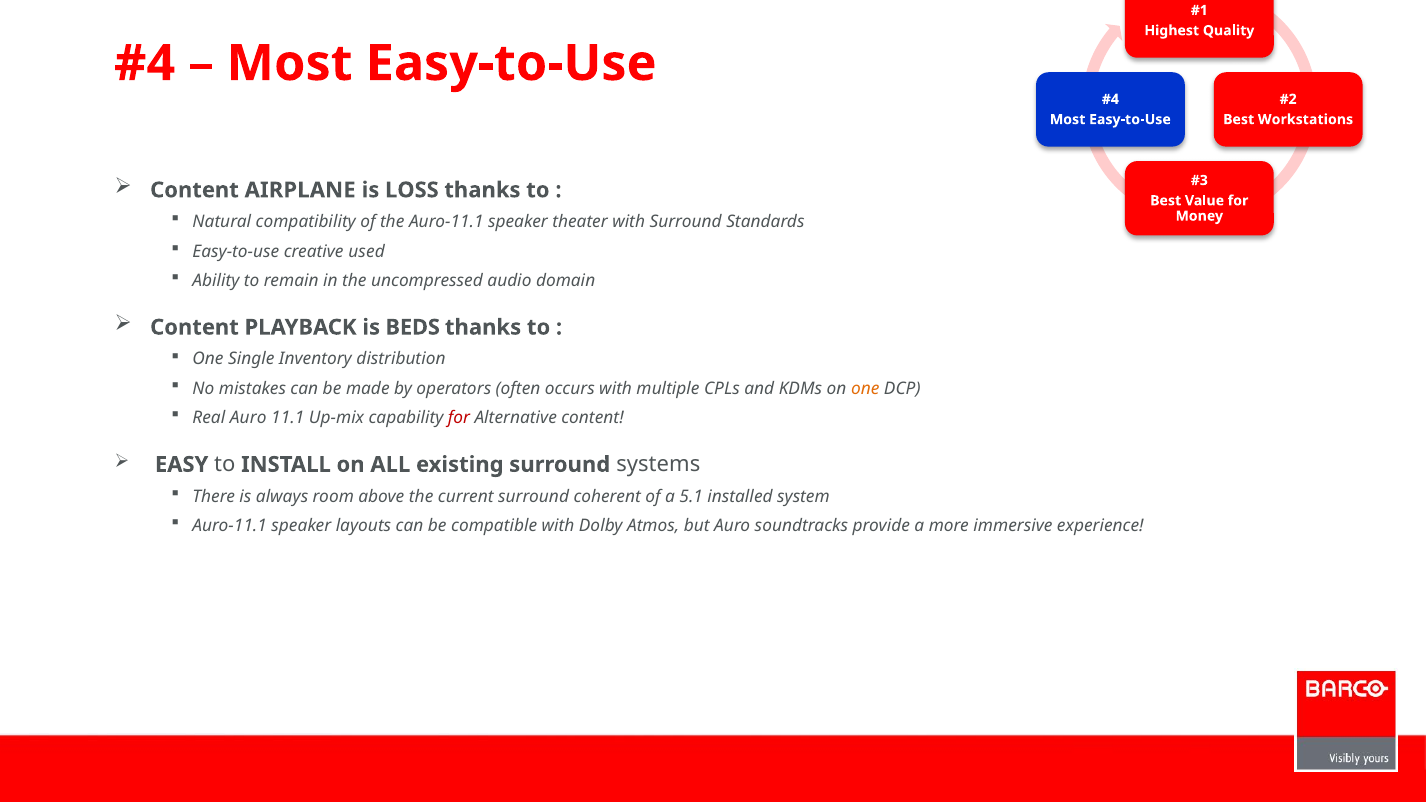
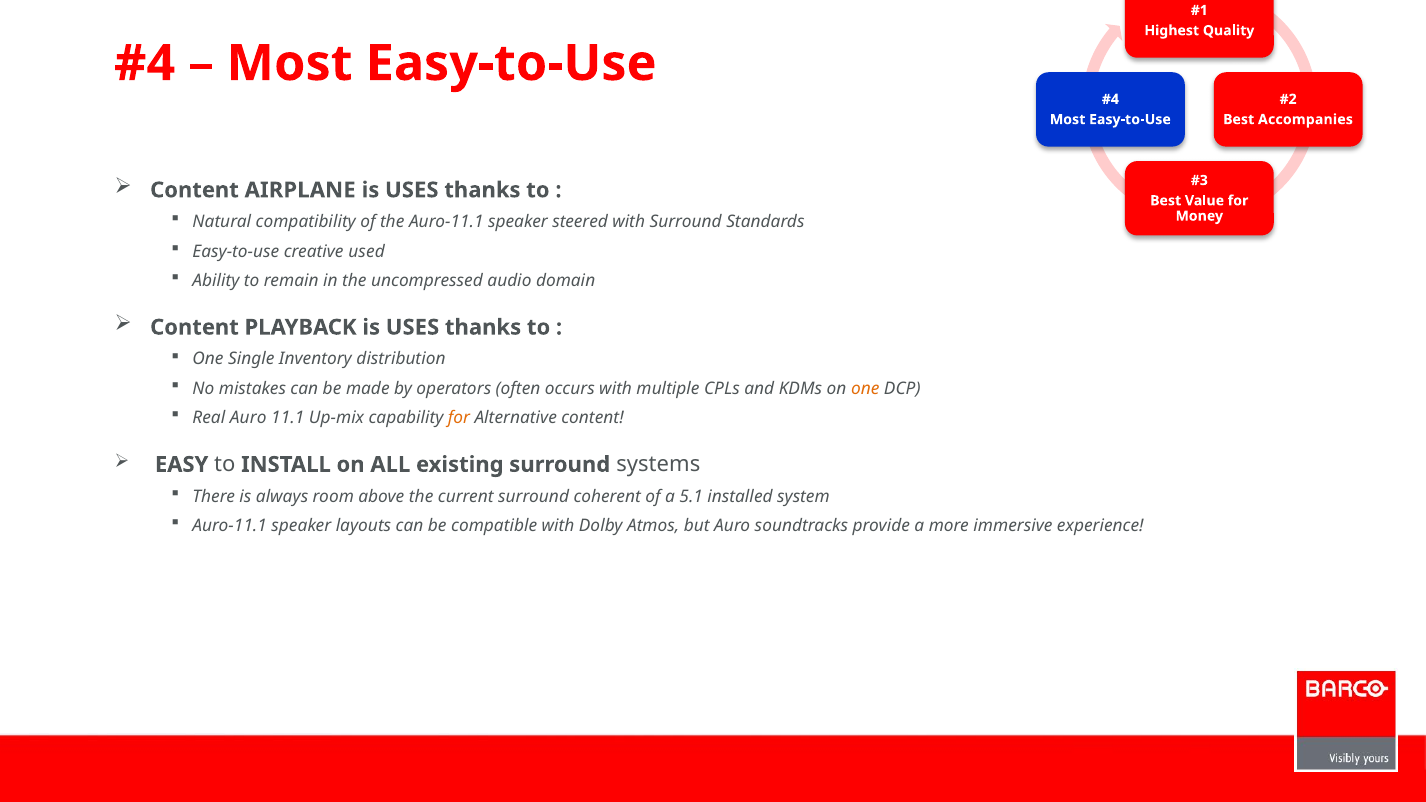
Workstations: Workstations -> Accompanies (1305, 119)
LOSS: LOSS -> USES (412, 190)
theater: theater -> steered (580, 222)
PLAYBACK is BEDS: BEDS -> USES (413, 327)
for colour: red -> orange (459, 418)
